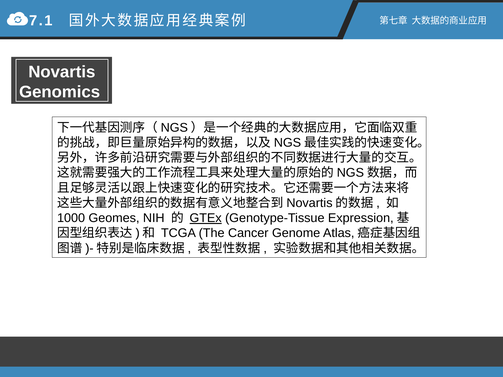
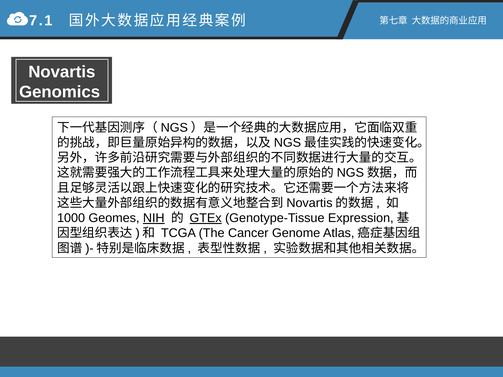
NIH underline: none -> present (154, 218)
